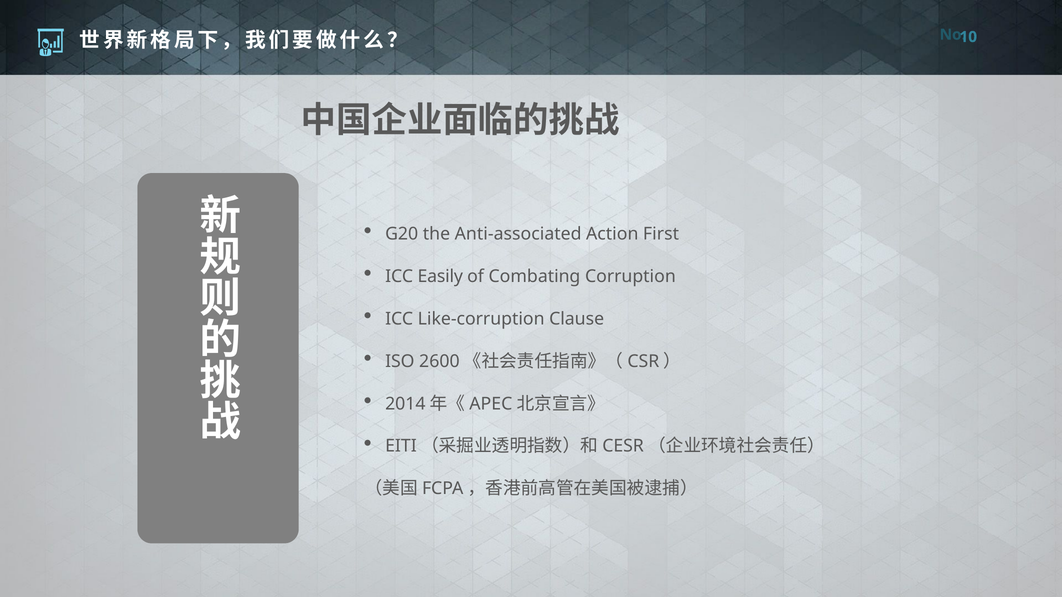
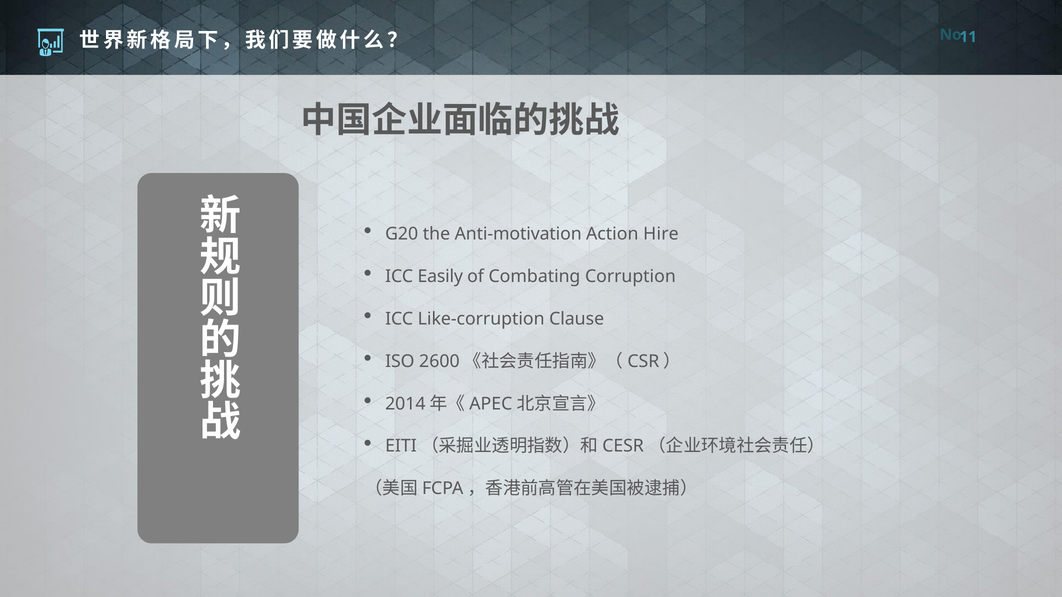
10: 10 -> 11 (968, 37)
Anti-associated: Anti-associated -> Anti-motivation (518, 234)
First: First -> Hire (661, 234)
